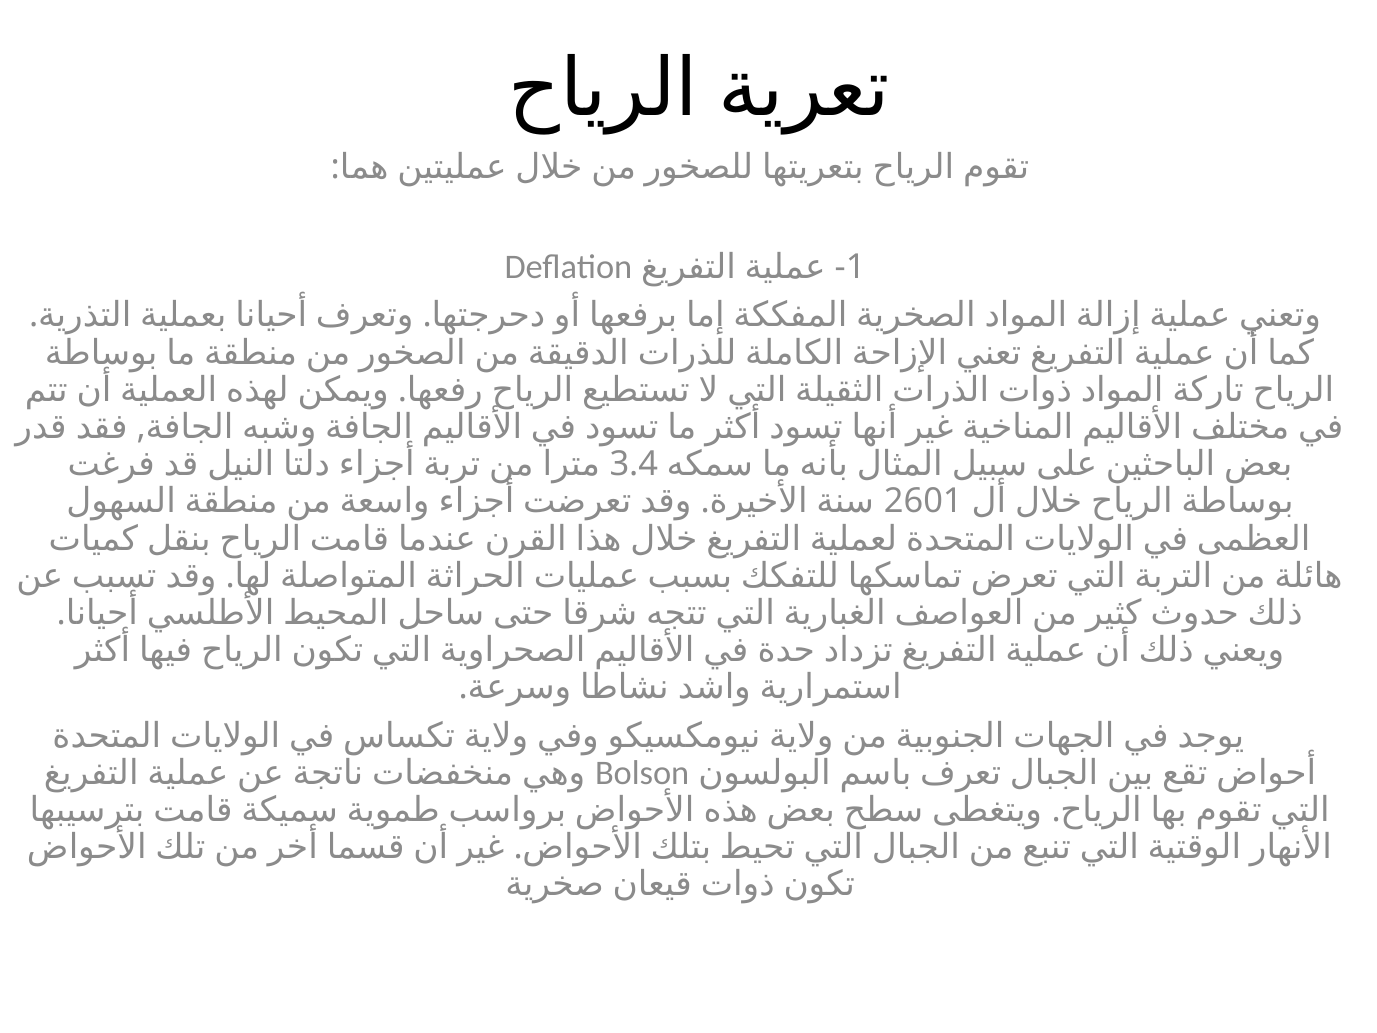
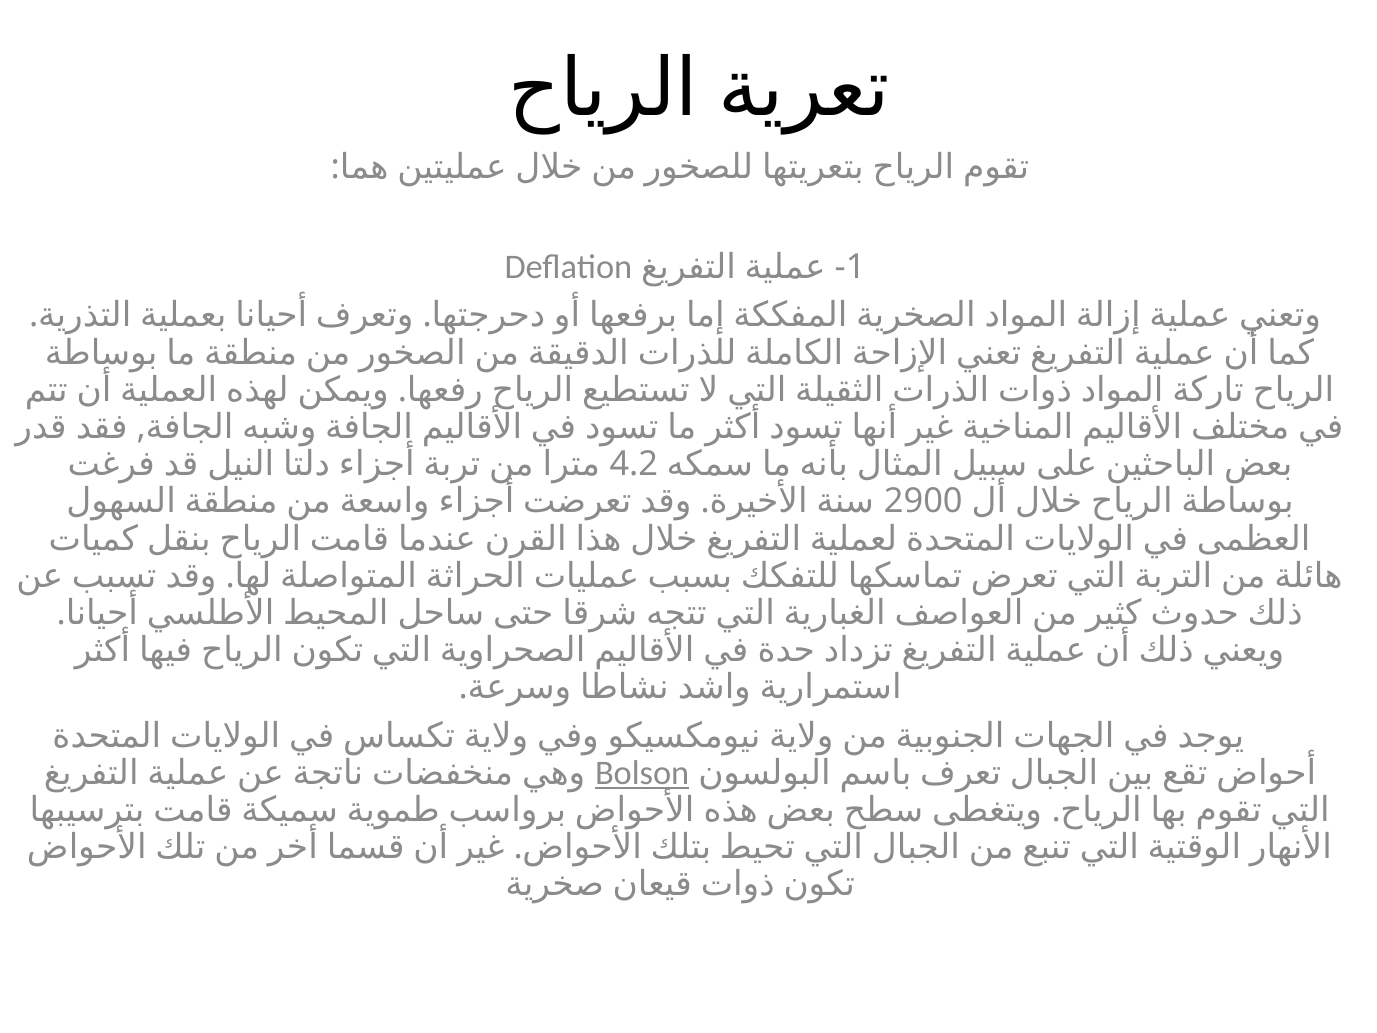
3.4: 3.4 -> 4.2 (634, 464)
2601: 2601 -> 2900 (923, 501)
Bolson underline: none -> present (642, 773)
